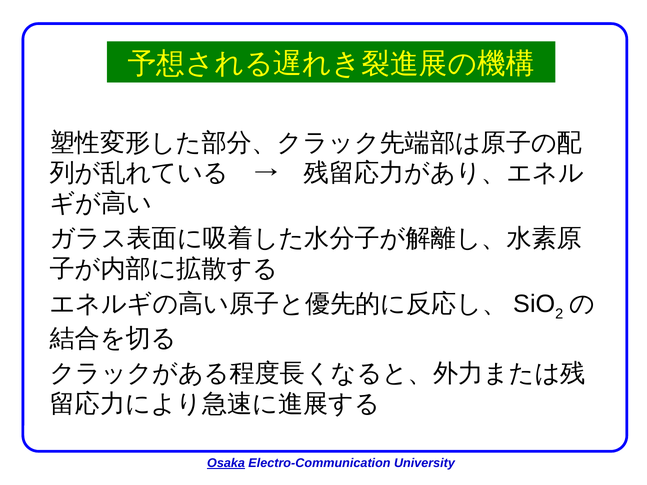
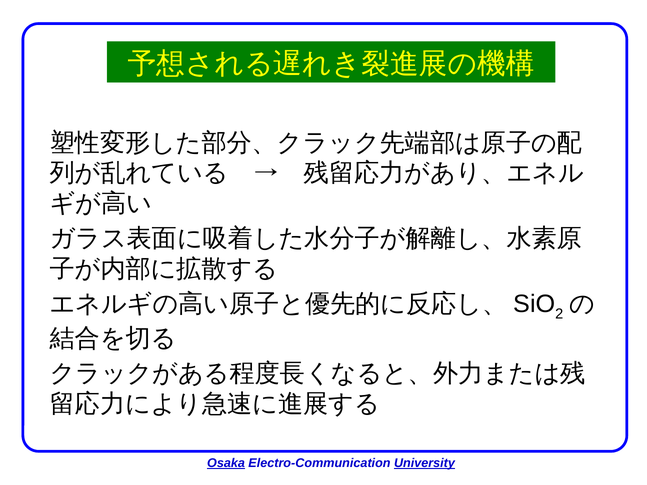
University underline: none -> present (424, 463)
